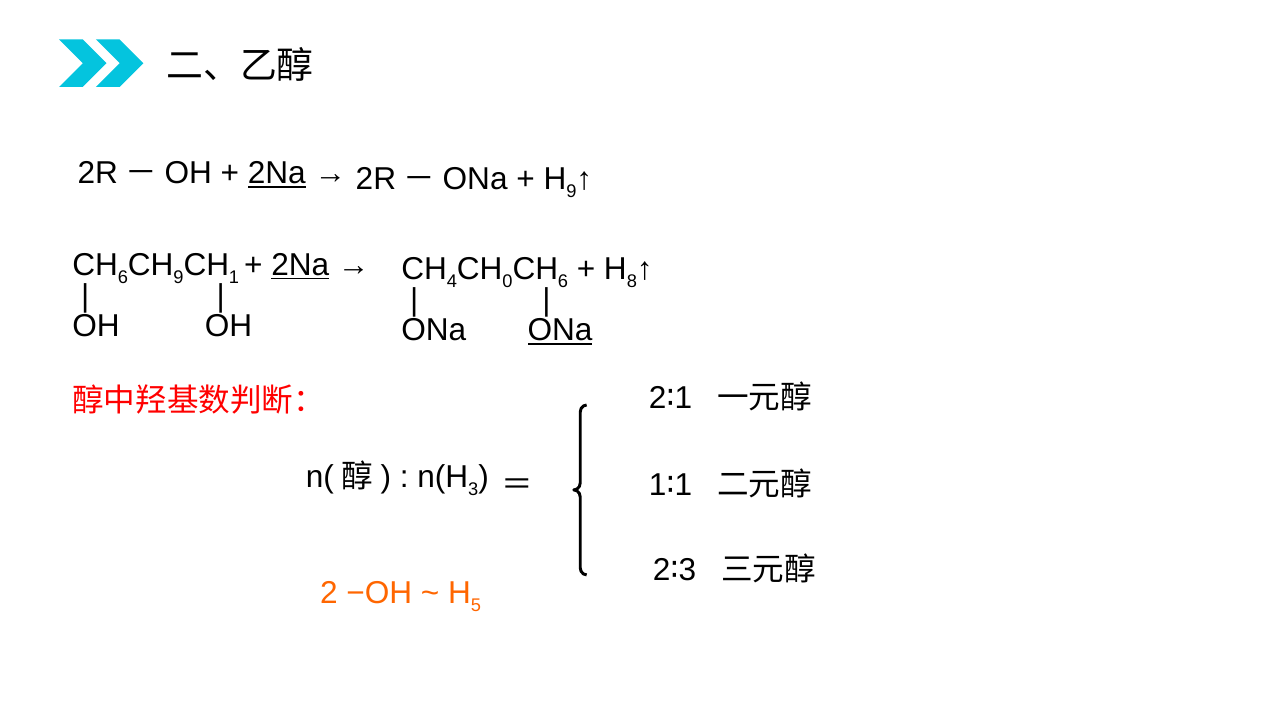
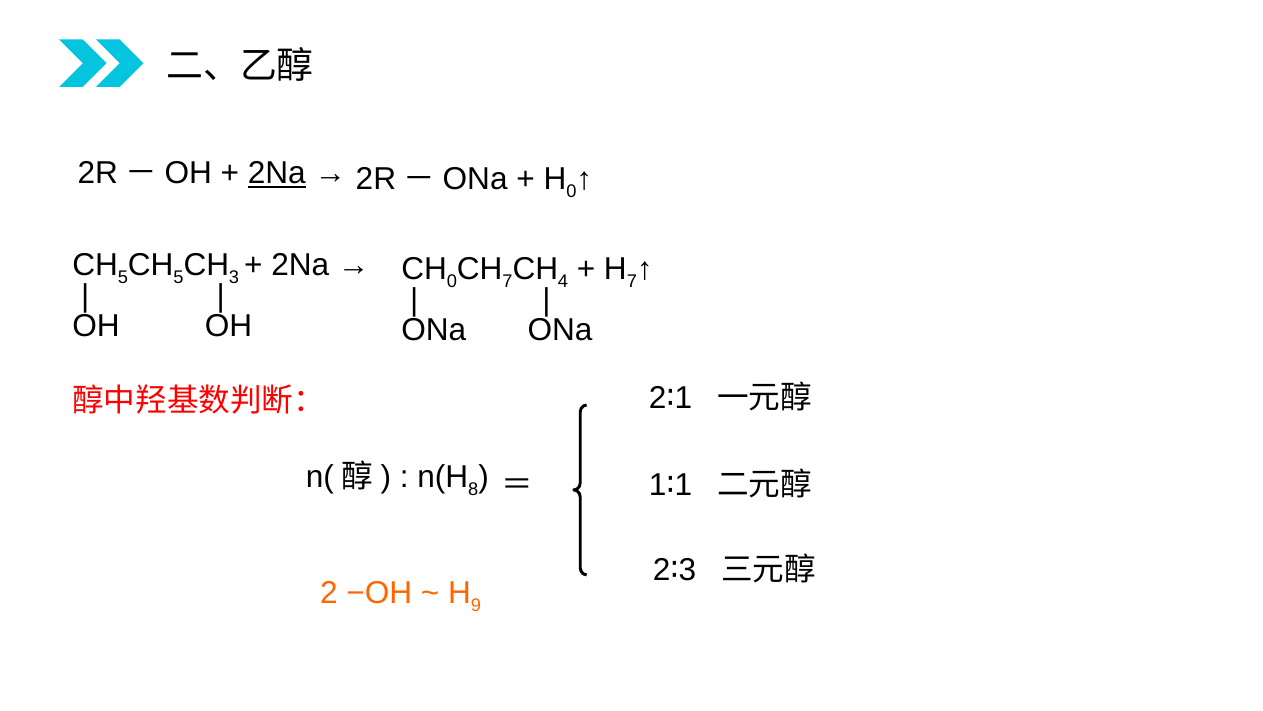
9: 9 -> 0 (571, 191)
6: 6 -> 5 (123, 277)
9: 9 -> 5 (179, 277)
1: 1 -> 3 (234, 277)
2Na underline: present -> none (300, 265)
4: 4 -> 0 (452, 281)
0: 0 -> 7 (507, 281)
6: 6 -> 4 (563, 281)
8: 8 -> 7 (632, 281)
ONa underline: present -> none (560, 330)
3: 3 -> 8 (473, 489)
5: 5 -> 9 (476, 605)
